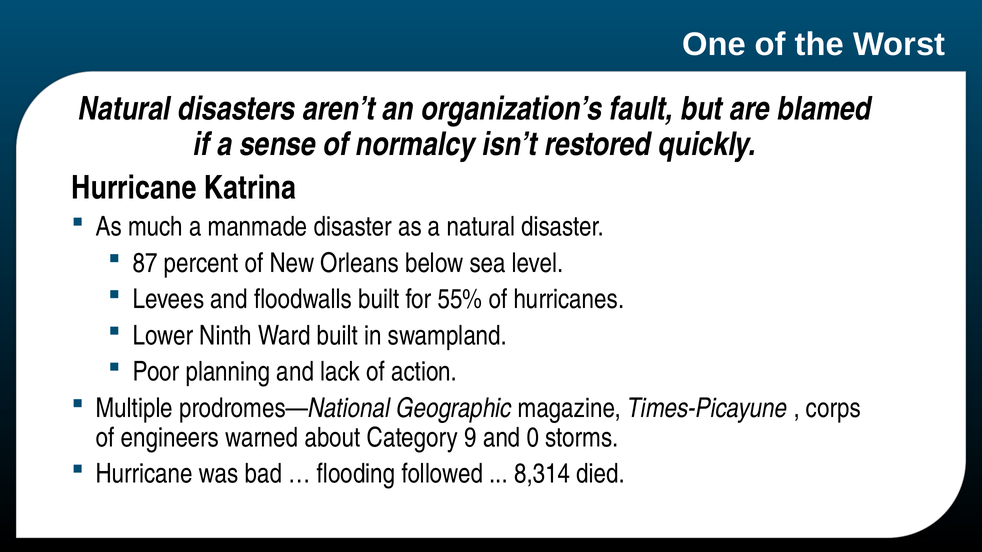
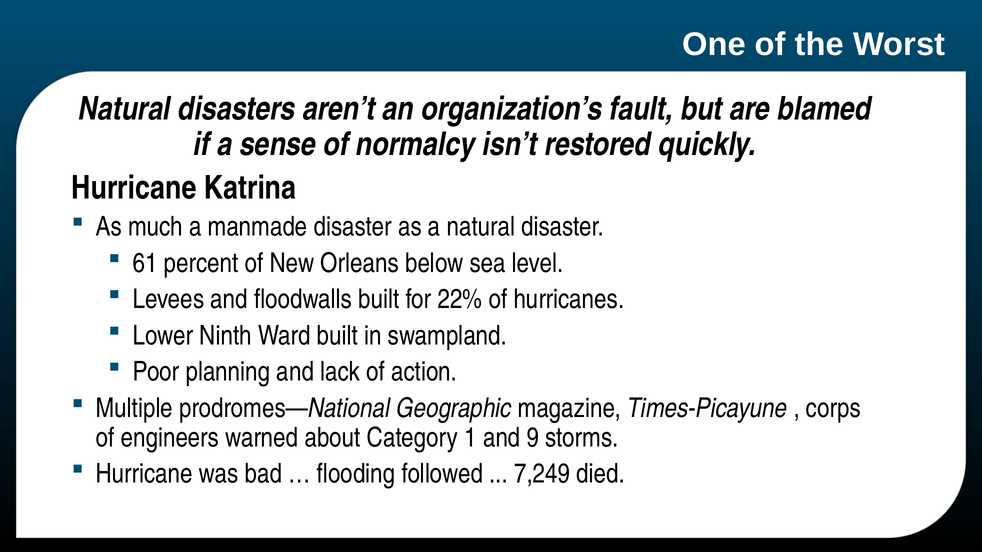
87: 87 -> 61 (145, 263)
55%: 55% -> 22% (460, 300)
9: 9 -> 1 (471, 438)
0: 0 -> 9 (533, 438)
8,314: 8,314 -> 7,249 (542, 474)
